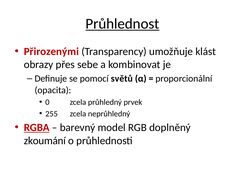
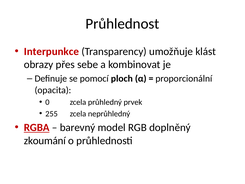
Průhlednost underline: present -> none (122, 24)
Přirozenými: Přirozenými -> Interpunkce (51, 51)
světů: světů -> ploch (122, 79)
